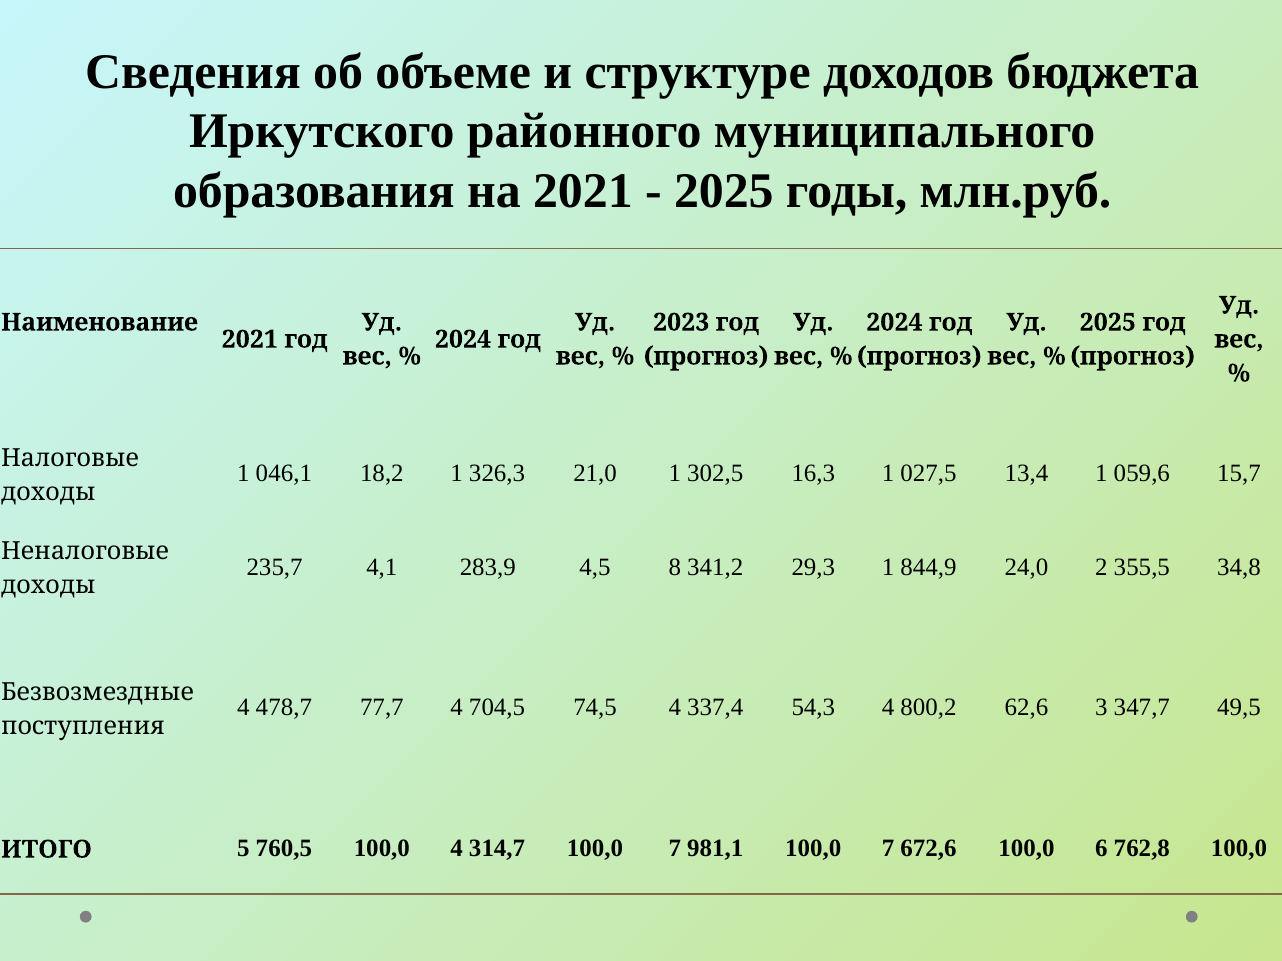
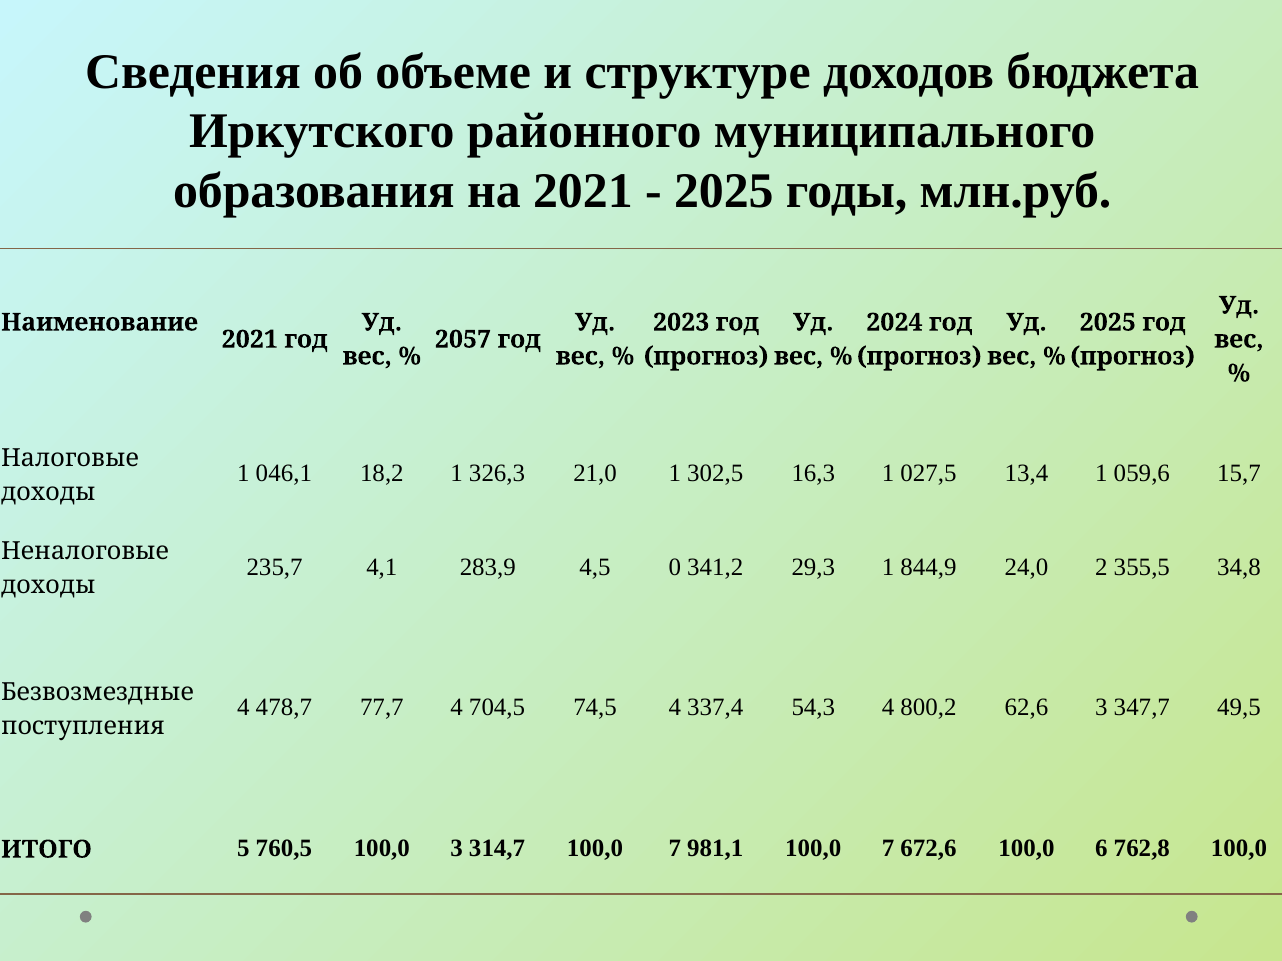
2024: 2024 -> 2057 (463, 340)
8: 8 -> 0 (675, 568)
100,0 4: 4 -> 3 (457, 848)
